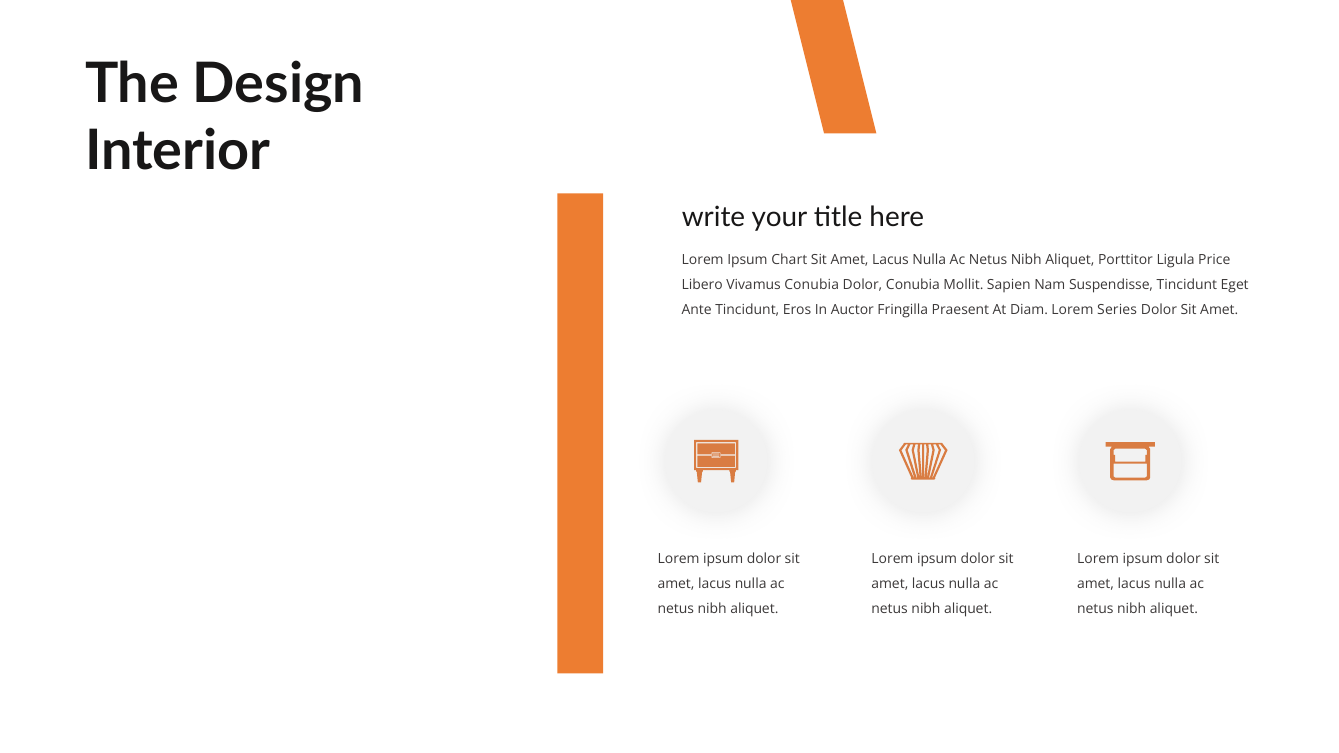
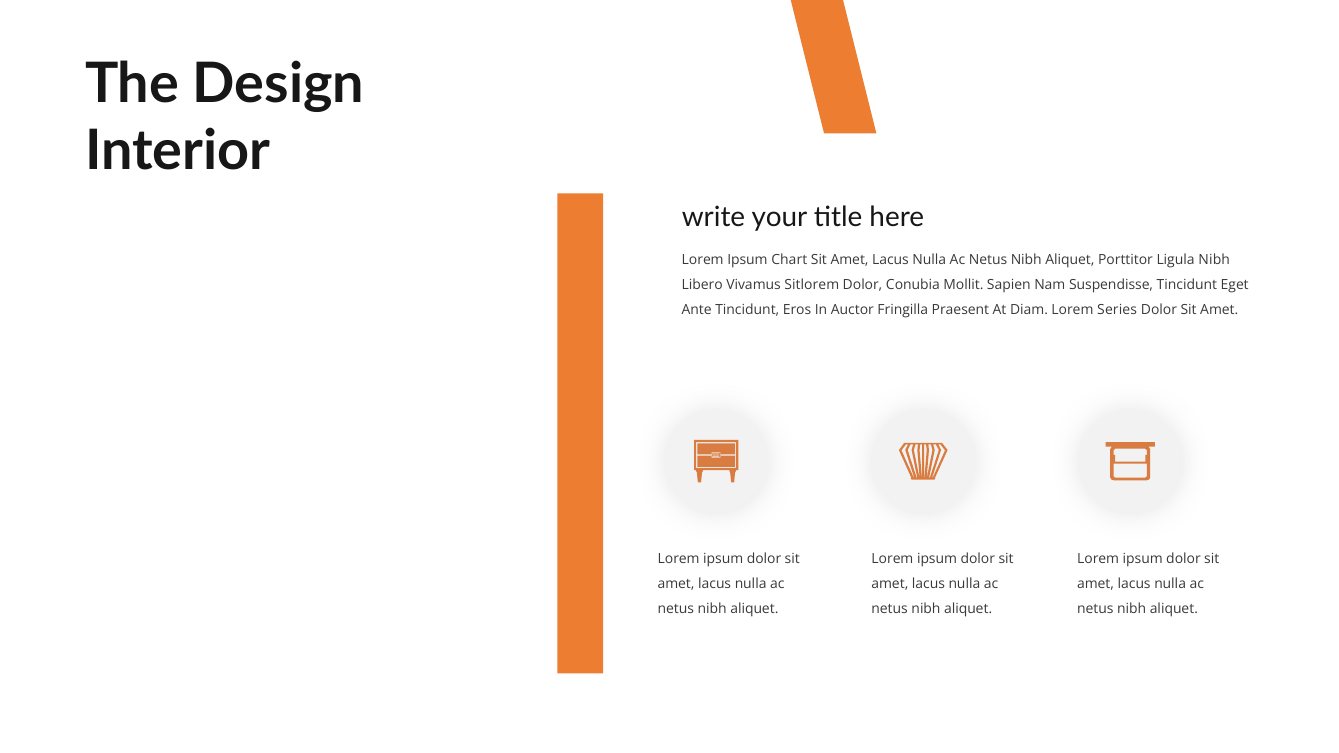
Ligula Price: Price -> Nibh (1214, 260)
Vivamus Conubia: Conubia -> Sitlorem (812, 285)
